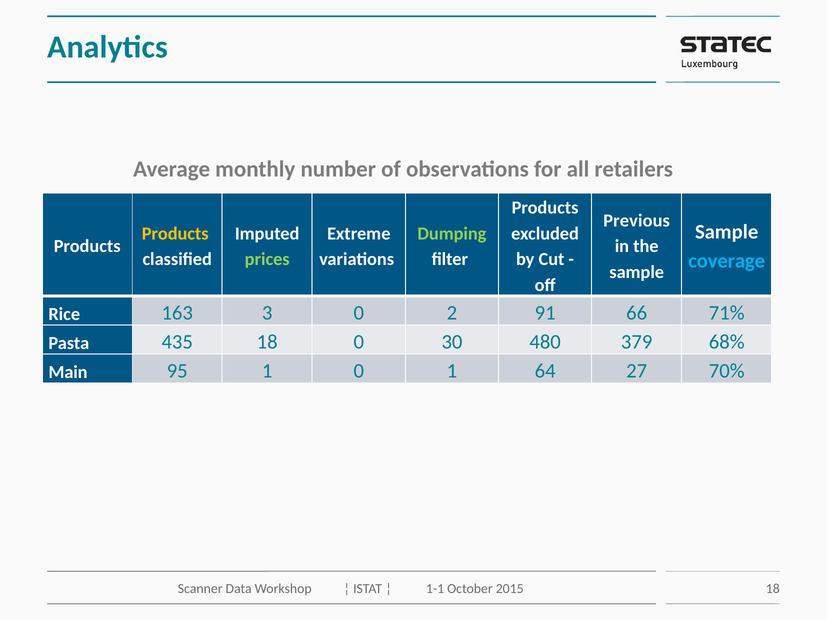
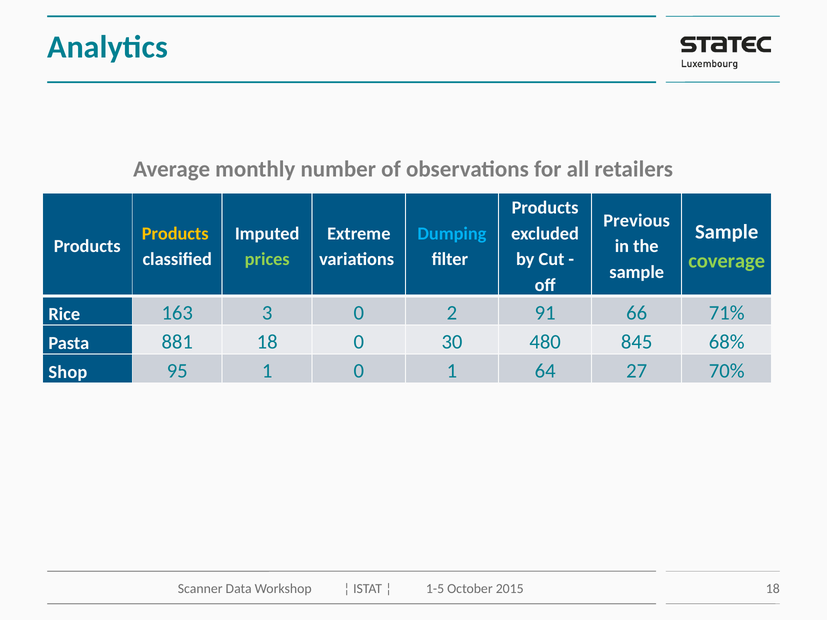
Dumping colour: light green -> light blue (452, 234)
coverage colour: light blue -> light green (727, 261)
435: 435 -> 881 (177, 342)
379: 379 -> 845 (637, 342)
Main: Main -> Shop (68, 372)
1-1: 1-1 -> 1-5 (435, 589)
